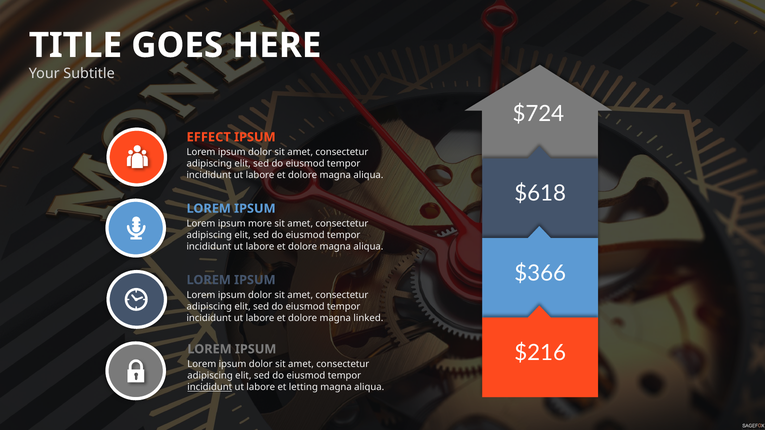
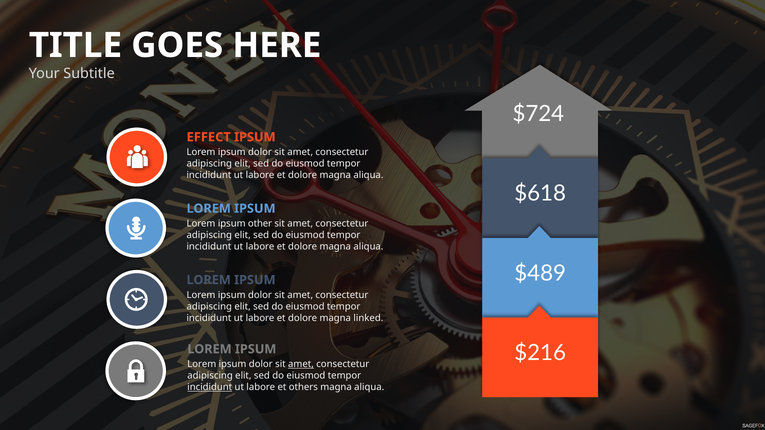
more: more -> other (260, 224)
$366: $366 -> $489 (540, 274)
amet underline: none -> present (301, 364)
letting: letting -> others (303, 387)
